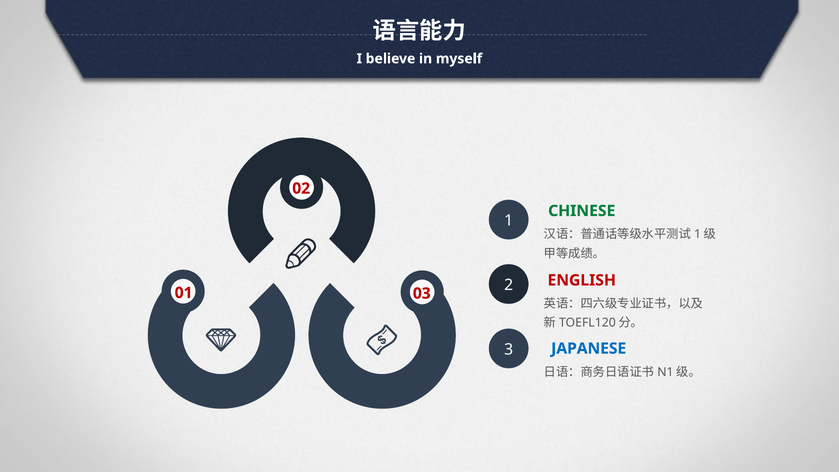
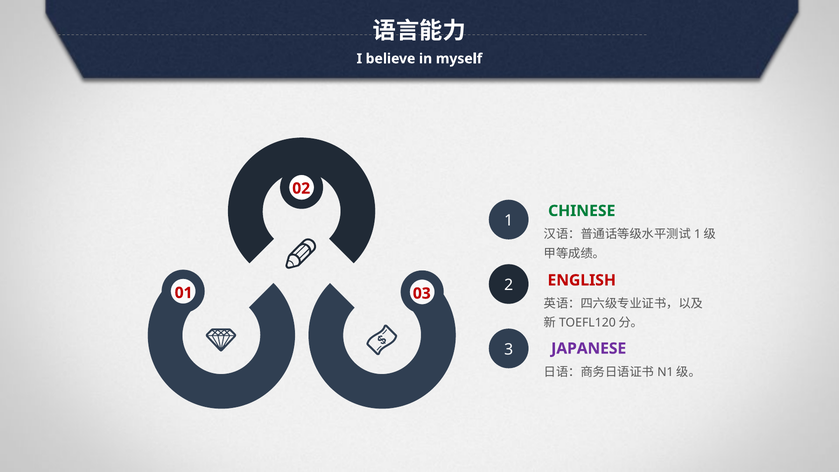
JAPANESE colour: blue -> purple (589, 348)
